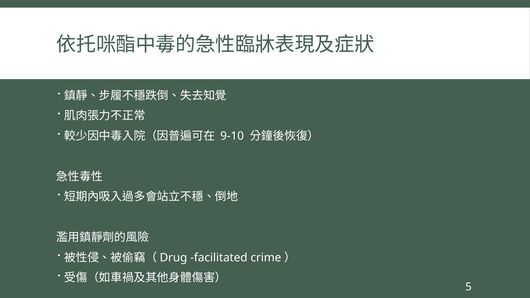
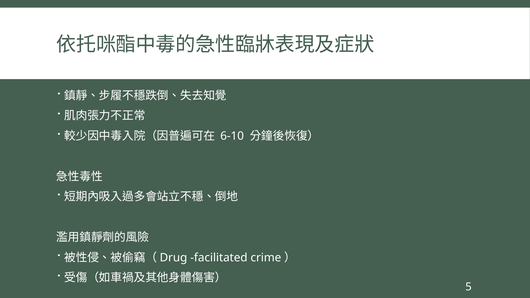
9-10: 9-10 -> 6-10 (232, 136)
